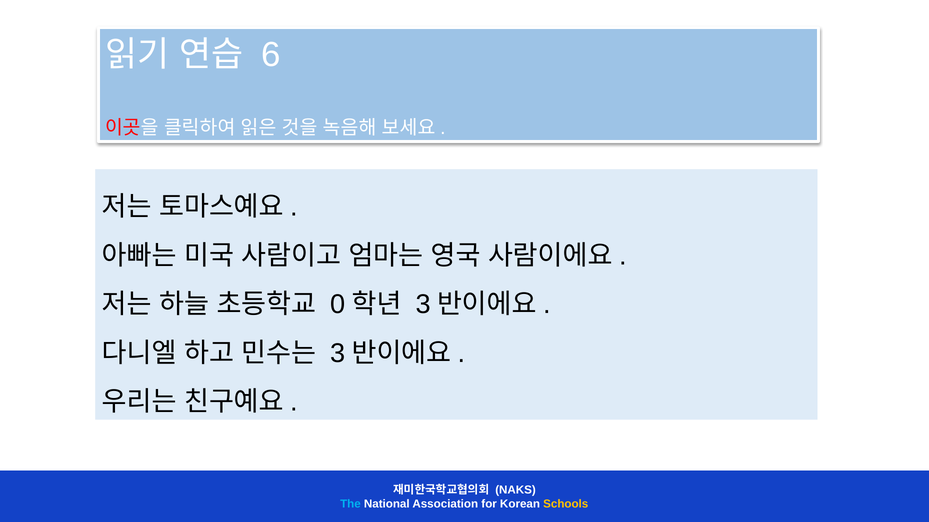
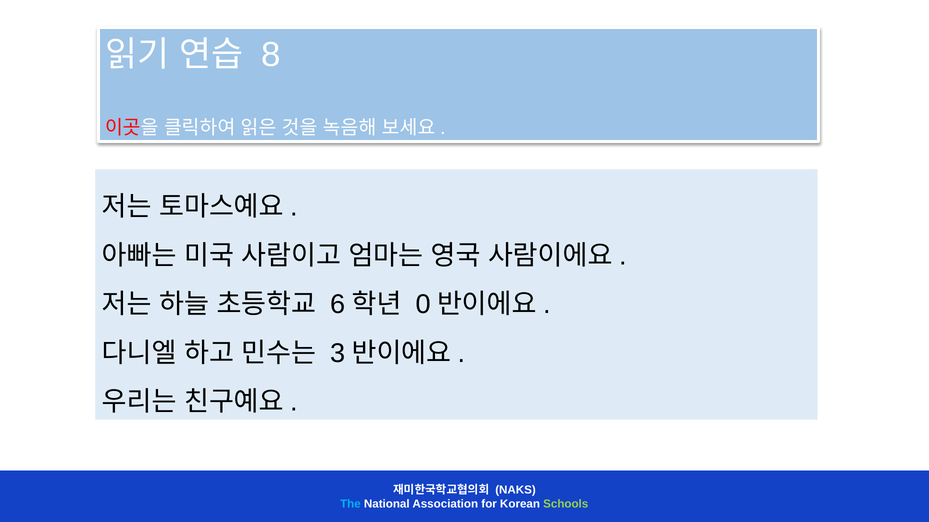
6: 6 -> 8 (271, 55)
0: 0 -> 6 (338, 305)
3: 3 -> 0 (423, 305)
Schools colour: yellow -> light green (566, 505)
